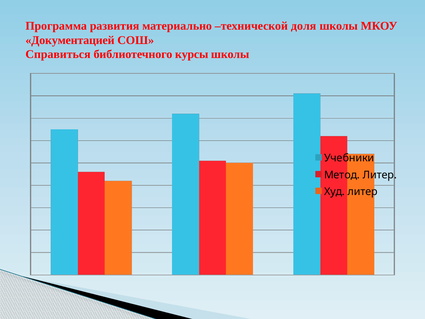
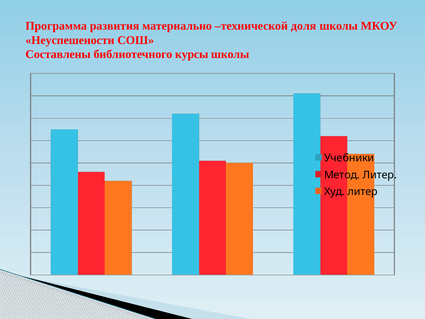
Документацией: Документацией -> Неуспешености (70, 40)
Справиться: Справиться -> Составлены (58, 54)
